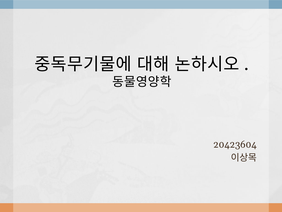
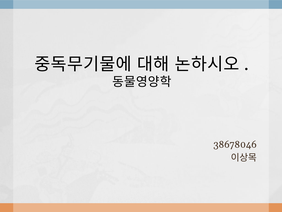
20423604: 20423604 -> 38678046 (235, 144)
